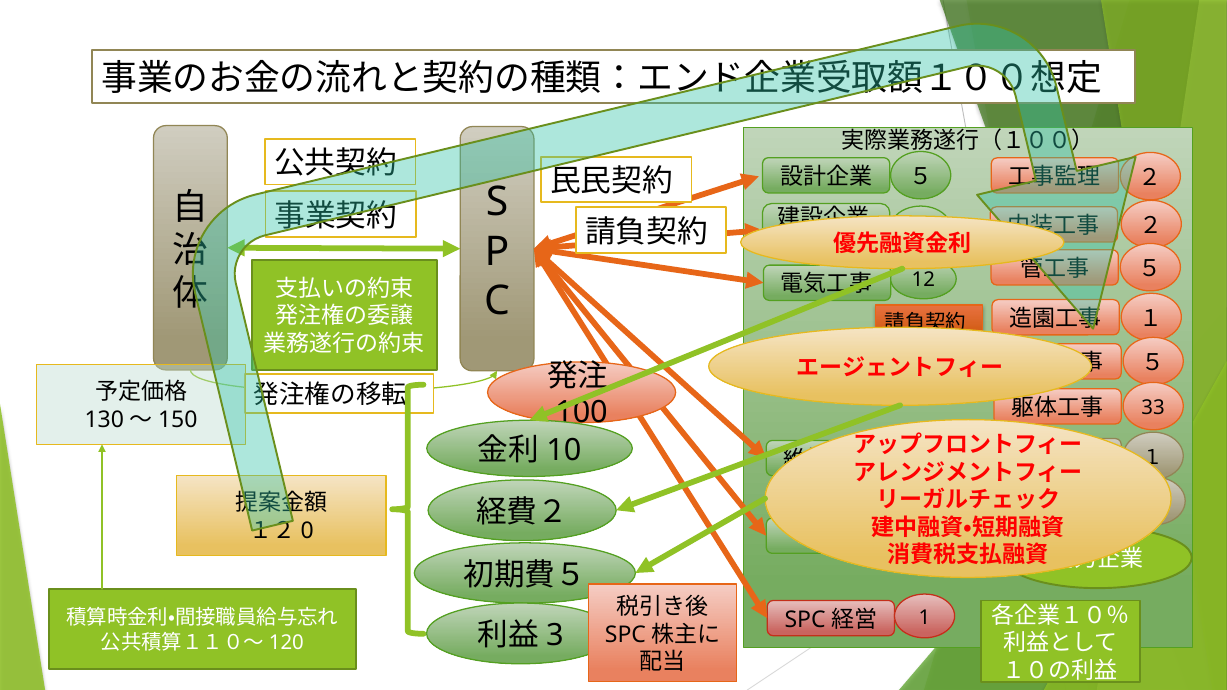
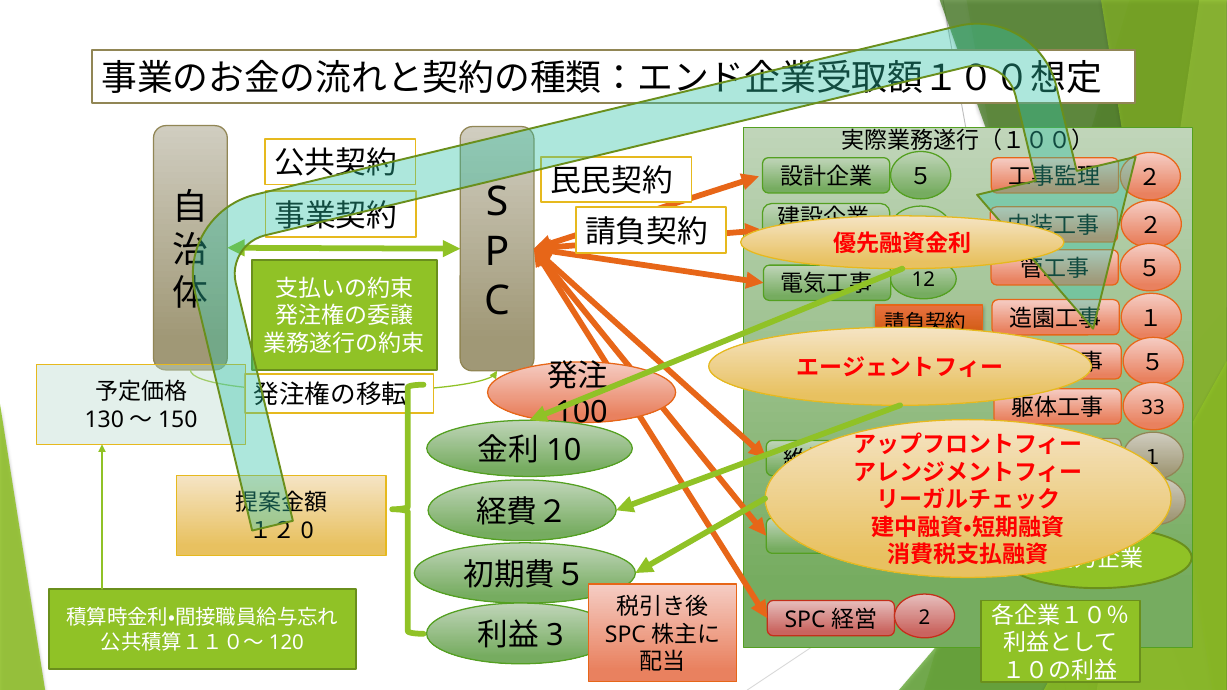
1: 1 -> 2 (925, 617)
